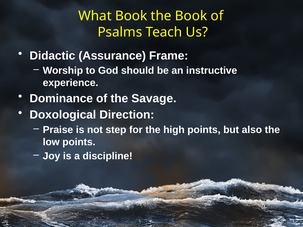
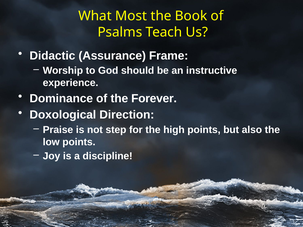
What Book: Book -> Most (131, 16)
Savage: Savage -> Forever (154, 98)
